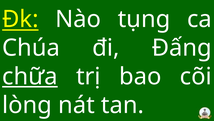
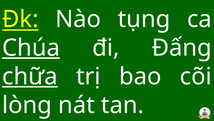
Chúa underline: none -> present (31, 48)
